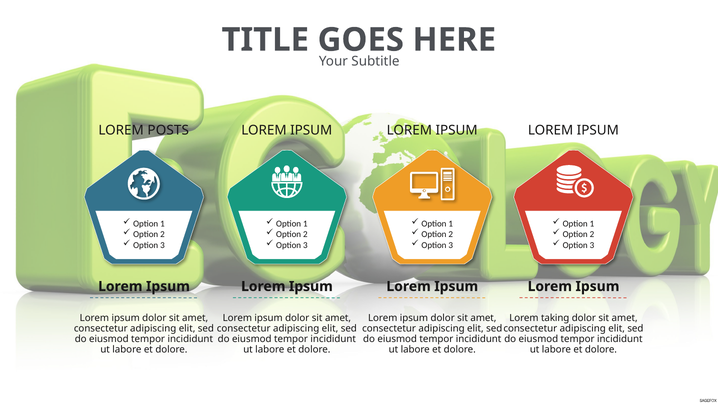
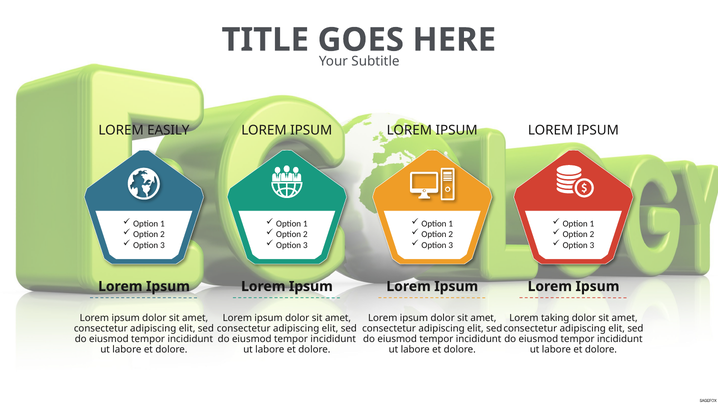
POSTS: POSTS -> EASILY (168, 130)
